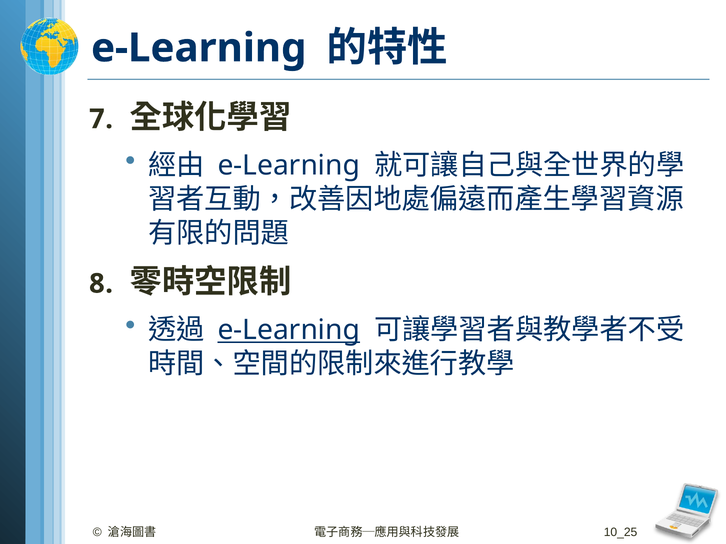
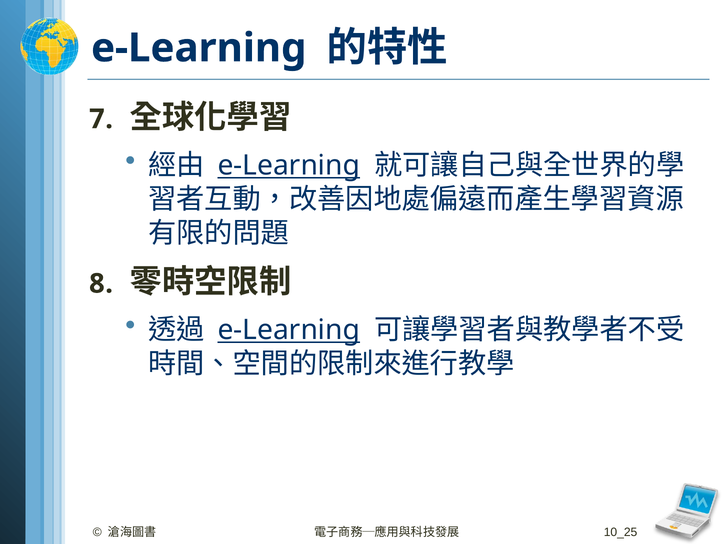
e-Learning underline: none -> present (289, 166)
